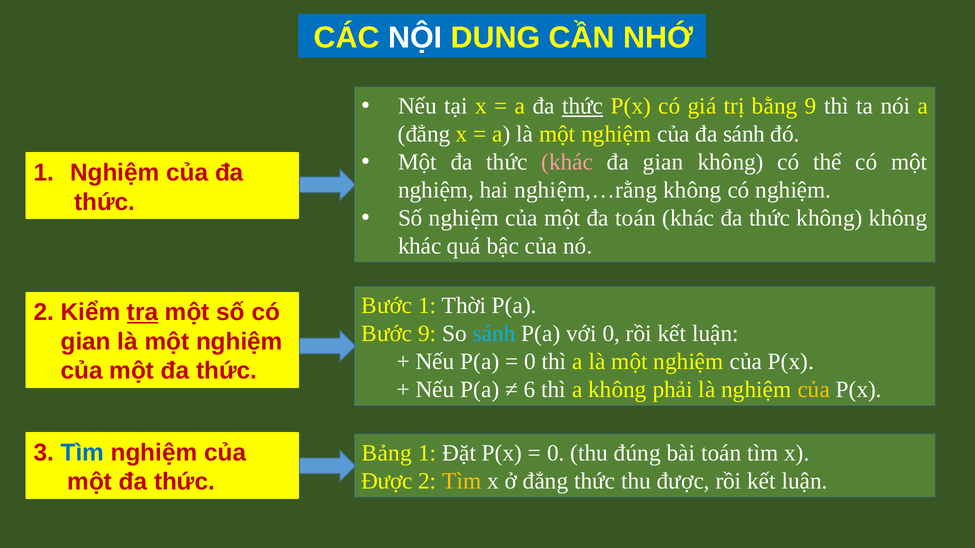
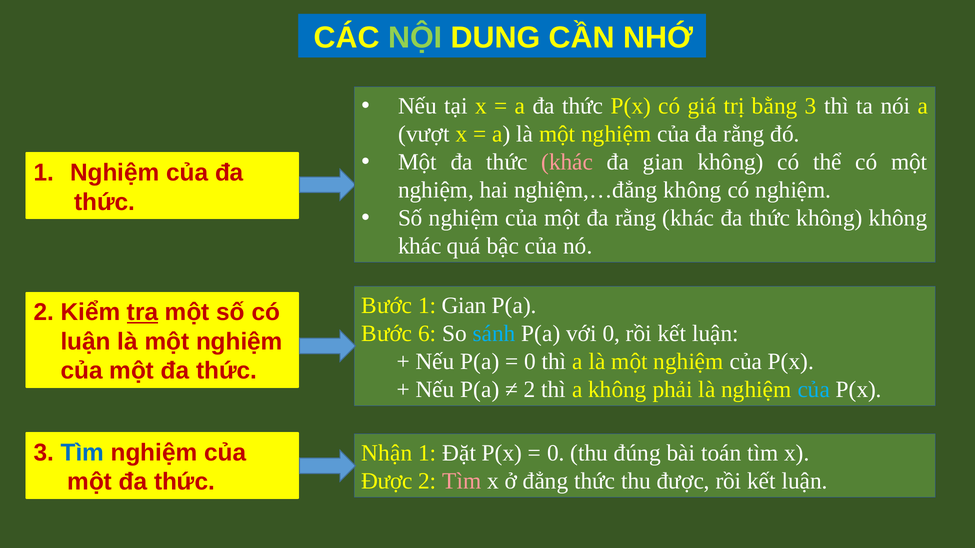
NỘI colour: white -> light green (415, 38)
thức underline: present -> none (583, 106)
bằng 9: 9 -> 3 (811, 106)
đẳng: đẳng -> vượt (424, 134)
của đa sánh: sánh -> rằng (744, 134)
nghiệm,…rằng: nghiệm,…rằng -> nghiệm,…đẳng (586, 190)
một đa toán: toán -> rằng (636, 218)
1 Thời: Thời -> Gian (464, 306)
Bước 9: 9 -> 6 (427, 334)
gian: gian -> luận (86, 342)
6: 6 -> 2 (530, 390)
của colour: yellow -> light blue (814, 390)
Bảng: Bảng -> Nhận (387, 453)
Tìm colour: yellow -> pink (462, 481)
